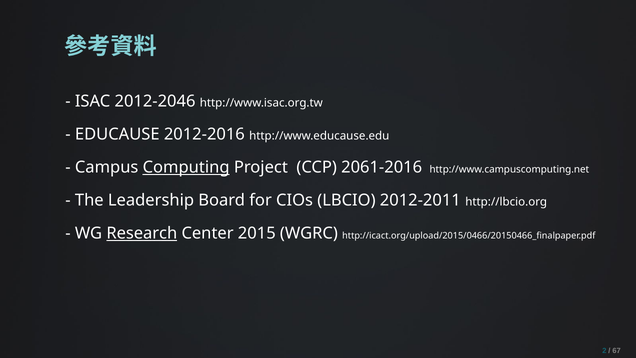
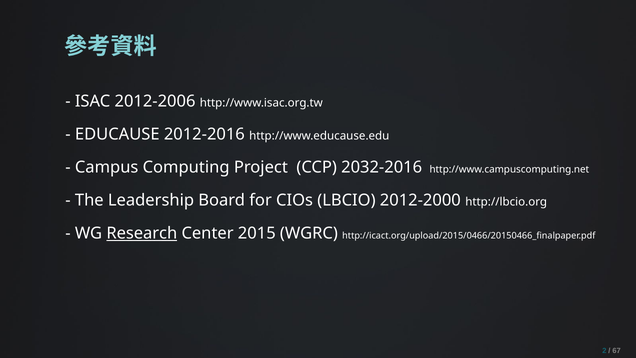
2012-2046: 2012-2046 -> 2012-2006 (155, 101)
Computing underline: present -> none (186, 167)
2061-2016: 2061-2016 -> 2032-2016 (382, 167)
2012-2011: 2012-2011 -> 2012-2000 (420, 200)
